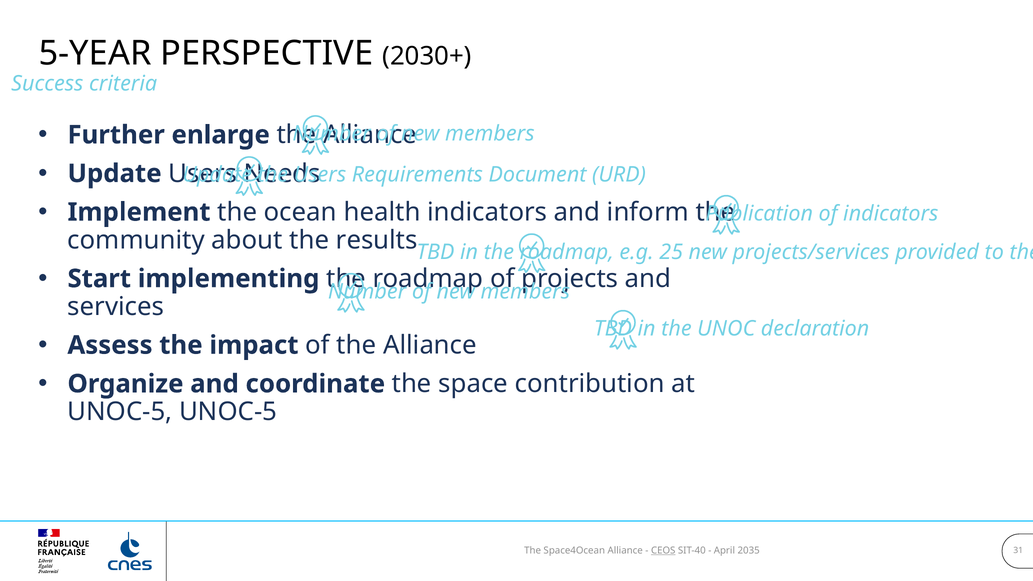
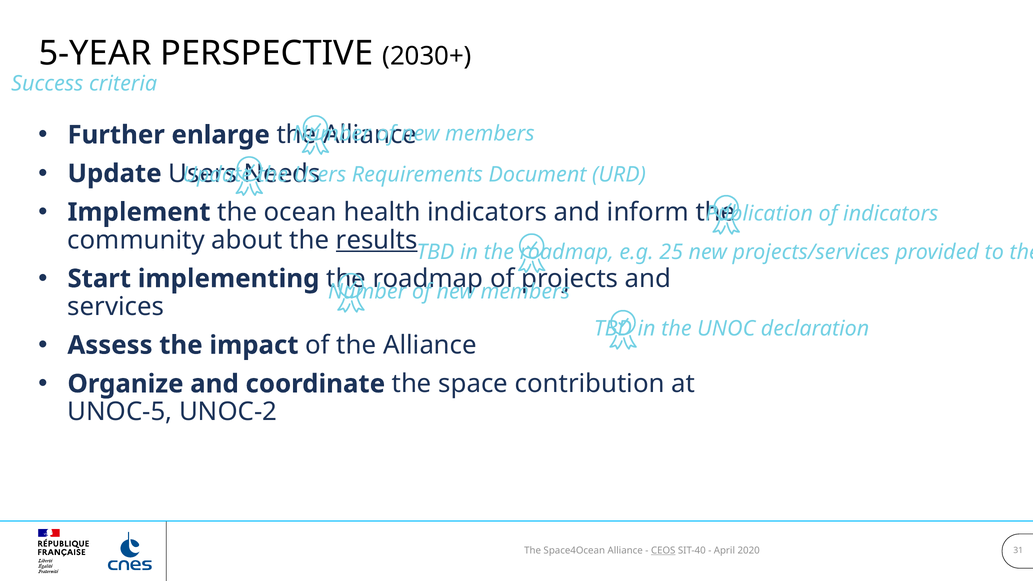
results underline: none -> present (377, 240)
UNOC-5 UNOC-5: UNOC-5 -> UNOC-2 (228, 412)
2035: 2035 -> 2020 (749, 551)
